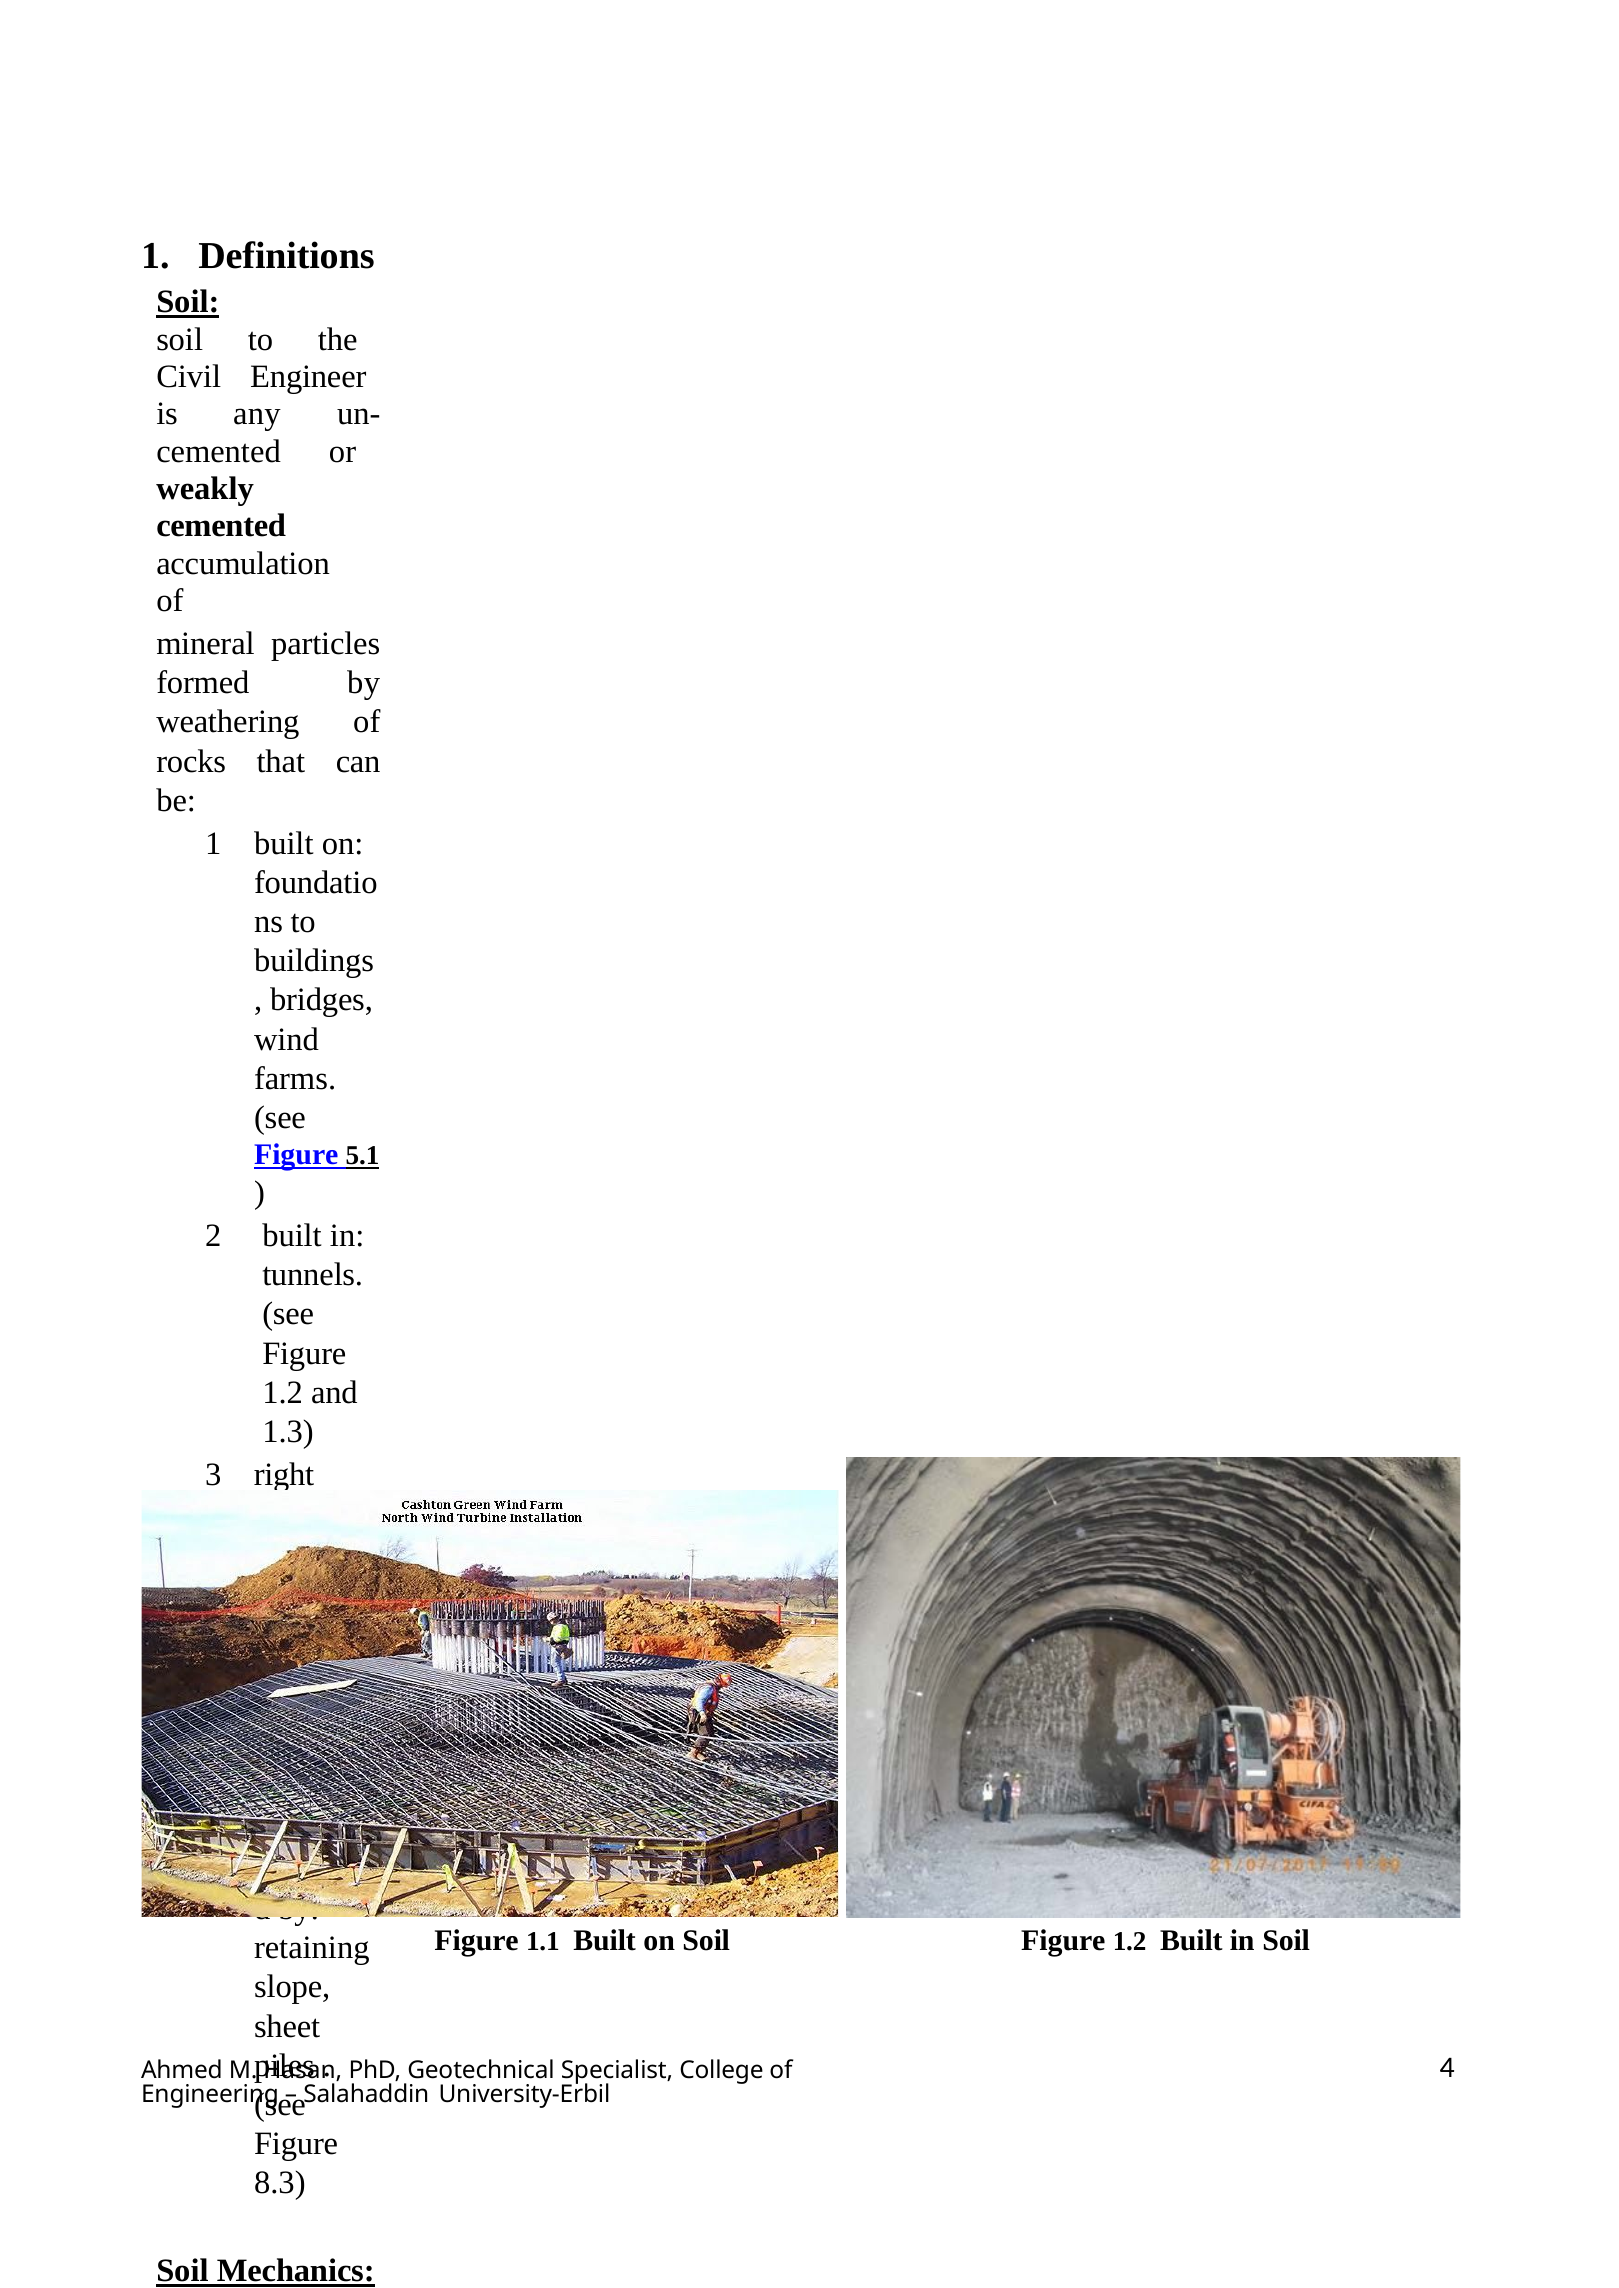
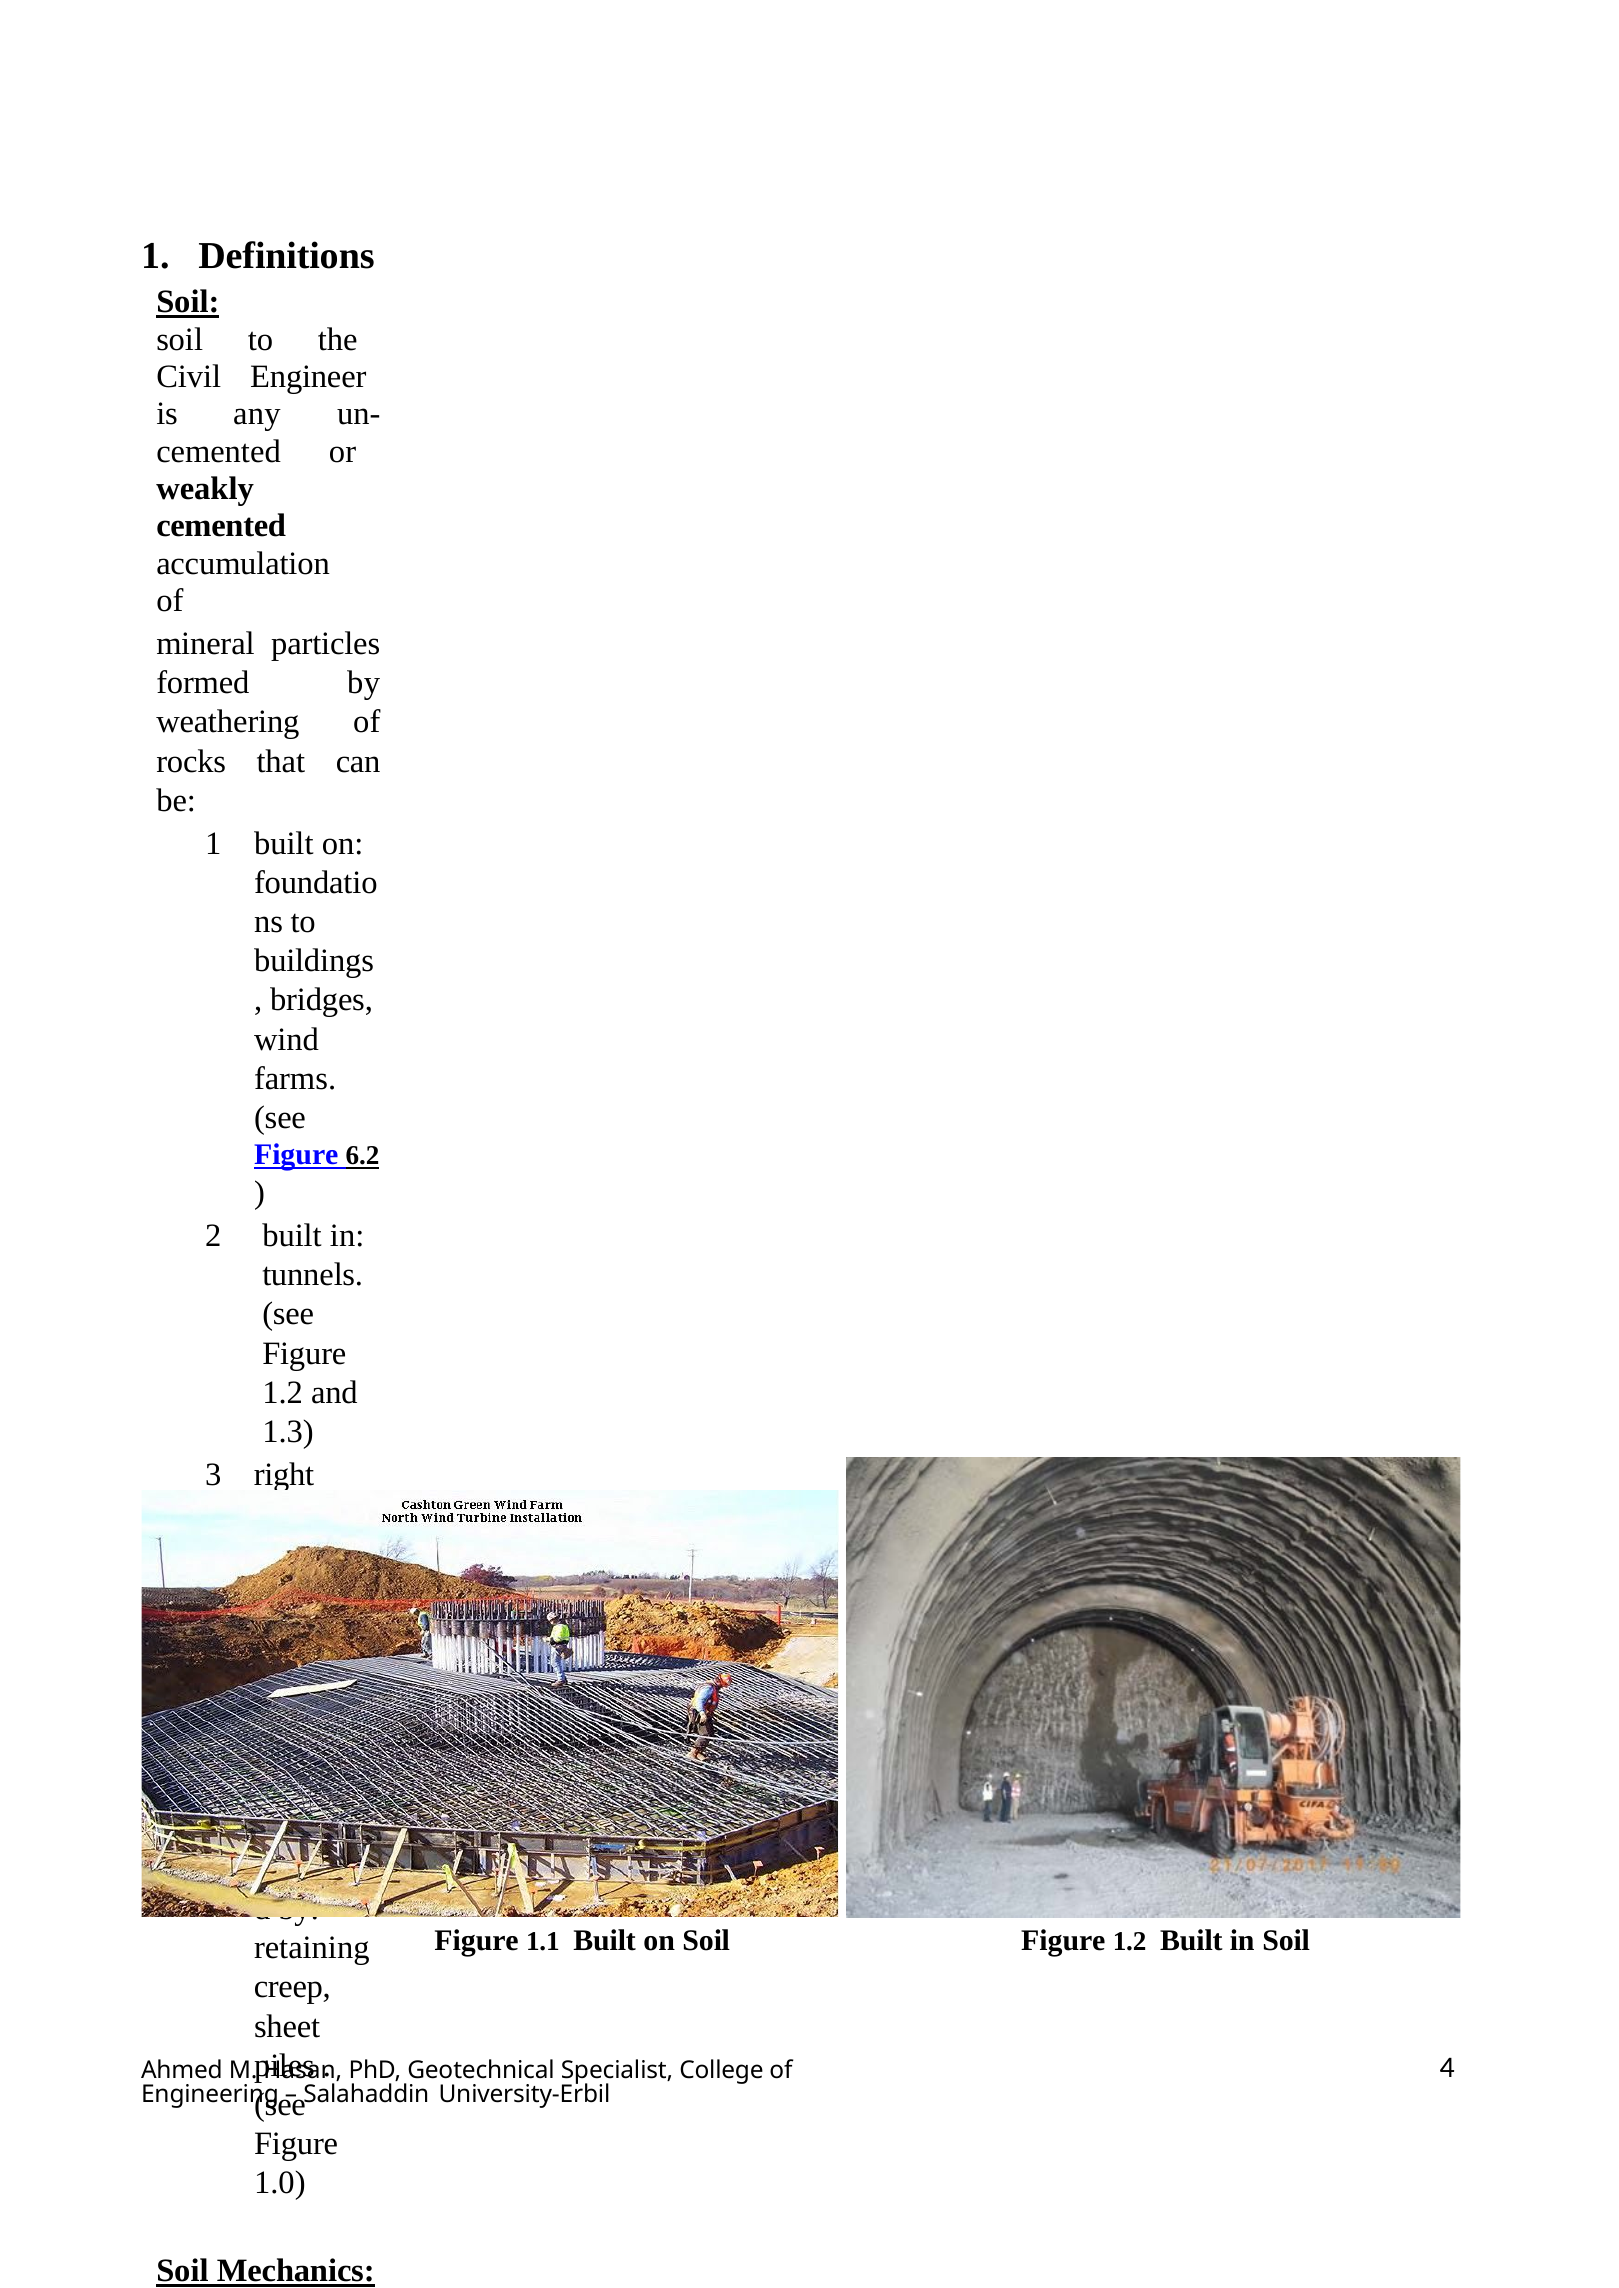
5.1: 5.1 -> 6.2 (363, 1156)
slope: slope -> creep (292, 1988)
8.3: 8.3 -> 1.0 (280, 2183)
